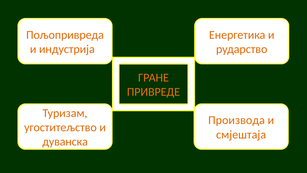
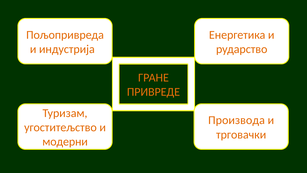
смјештаја: смјештаја -> трговачки (241, 134)
дуванска: дуванска -> модерни (65, 142)
